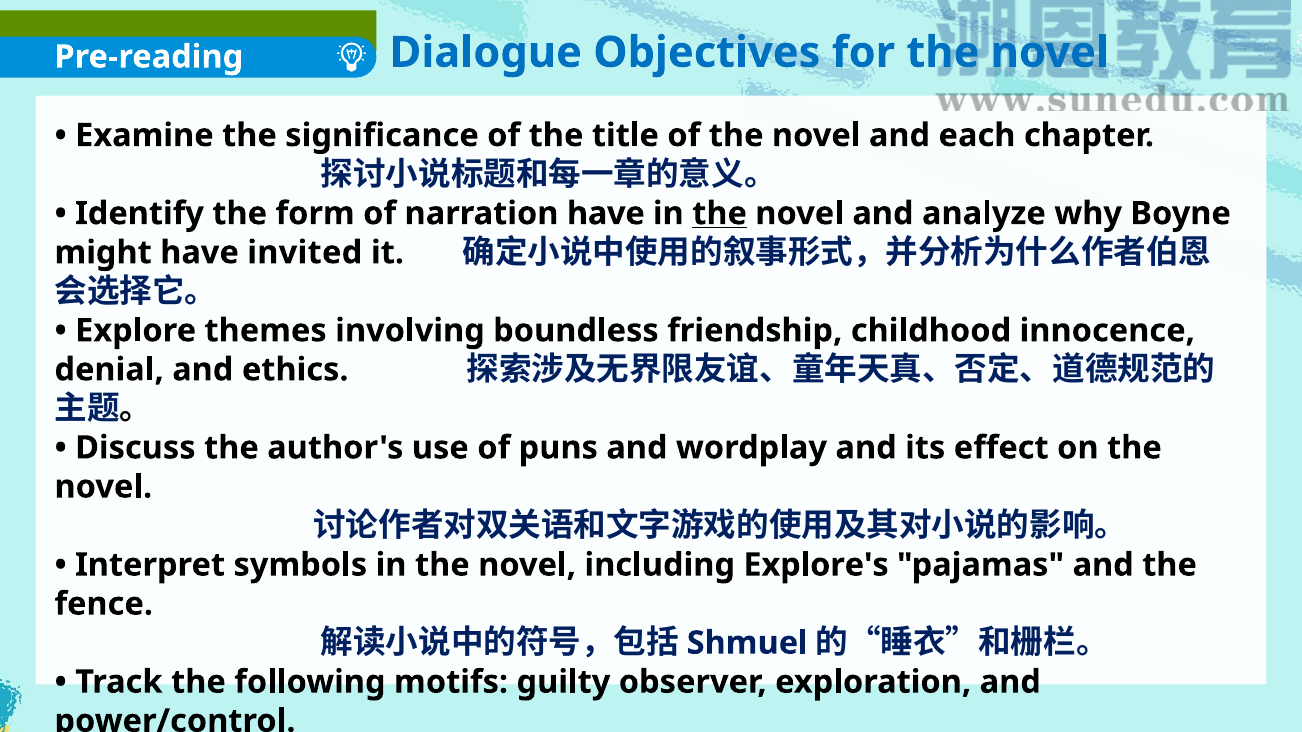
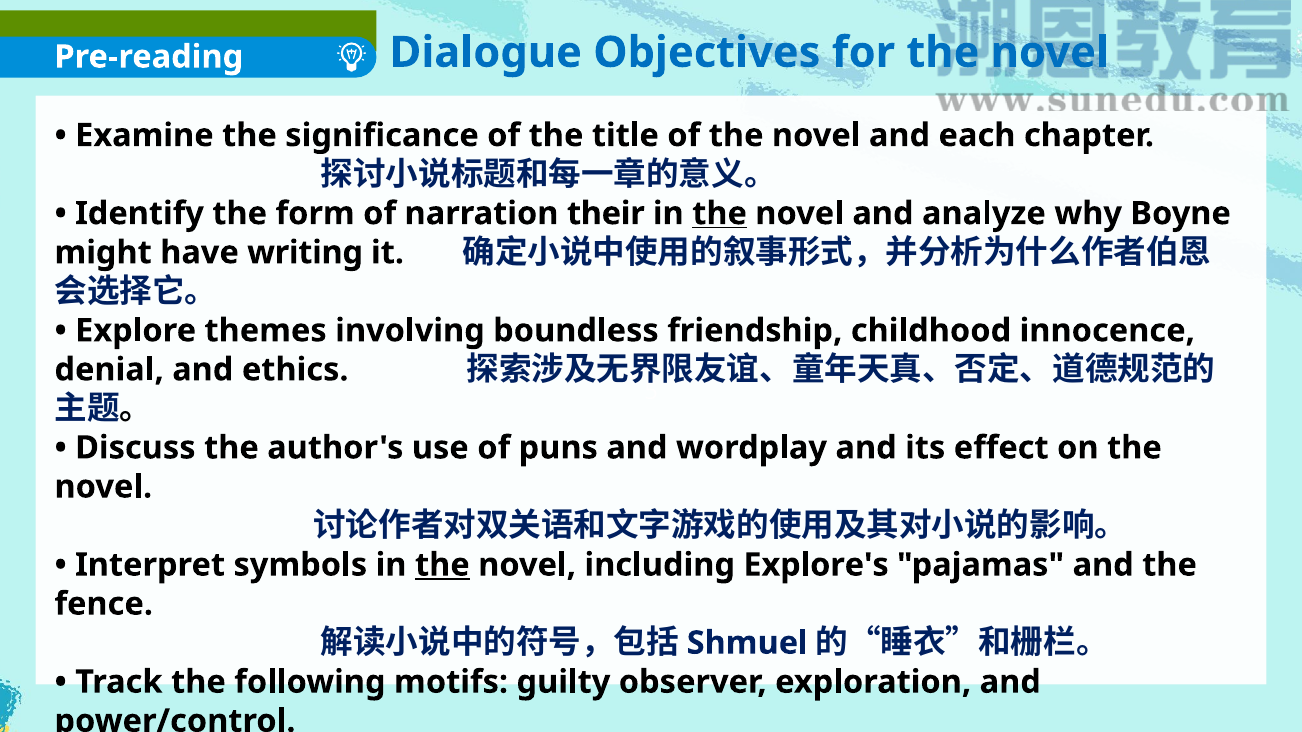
narration have: have -> their (606, 214)
invited: invited -> writing (305, 253)
the underline: none -> present (442, 565)
